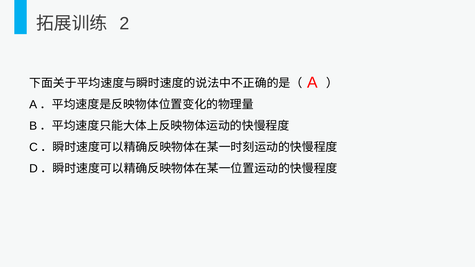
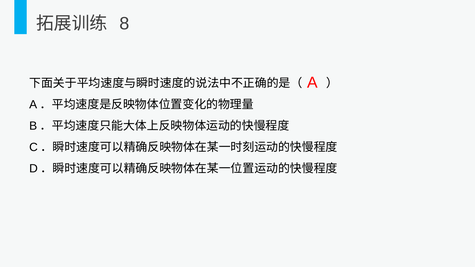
2: 2 -> 8 (125, 24)
